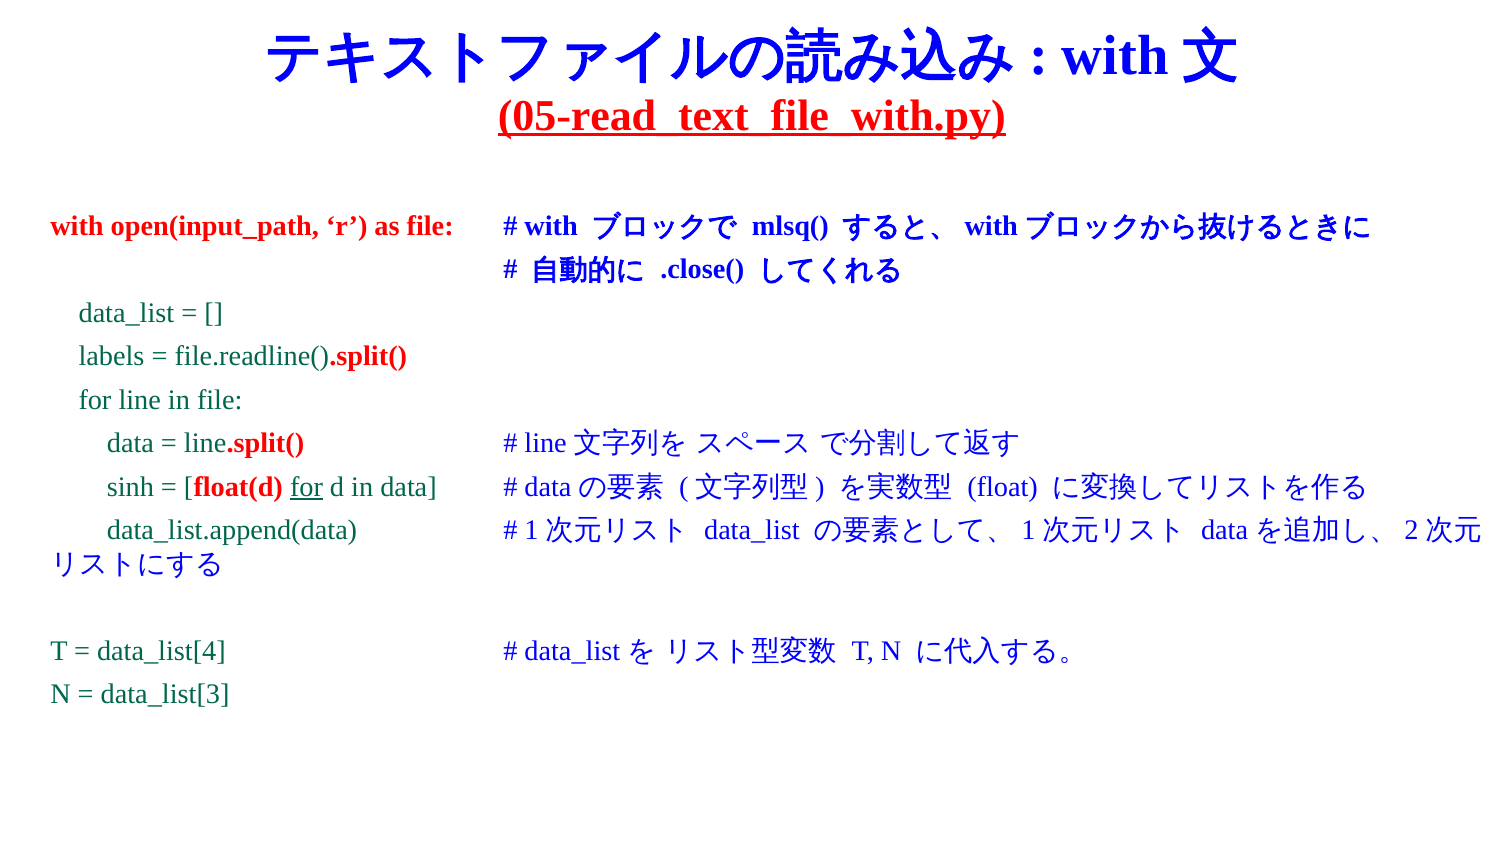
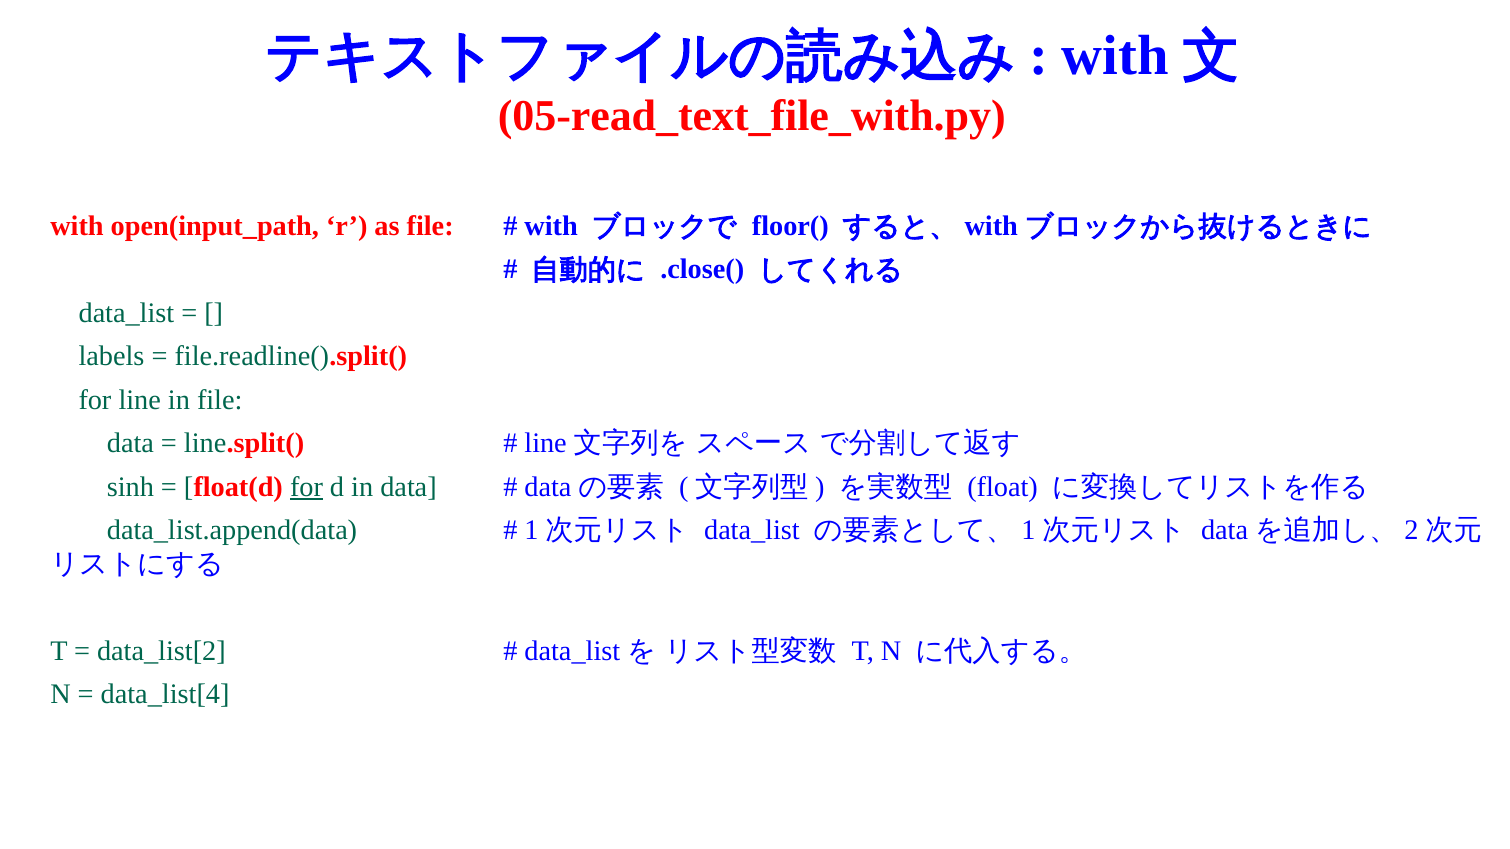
05-read_text_file_with.py underline: present -> none (752, 116)
mlsq(: mlsq( -> floor( (790, 226)
data_list[4: data_list[4 -> data_list[2 (161, 651)
data_list[3: data_list[3 -> data_list[4 (165, 695)
